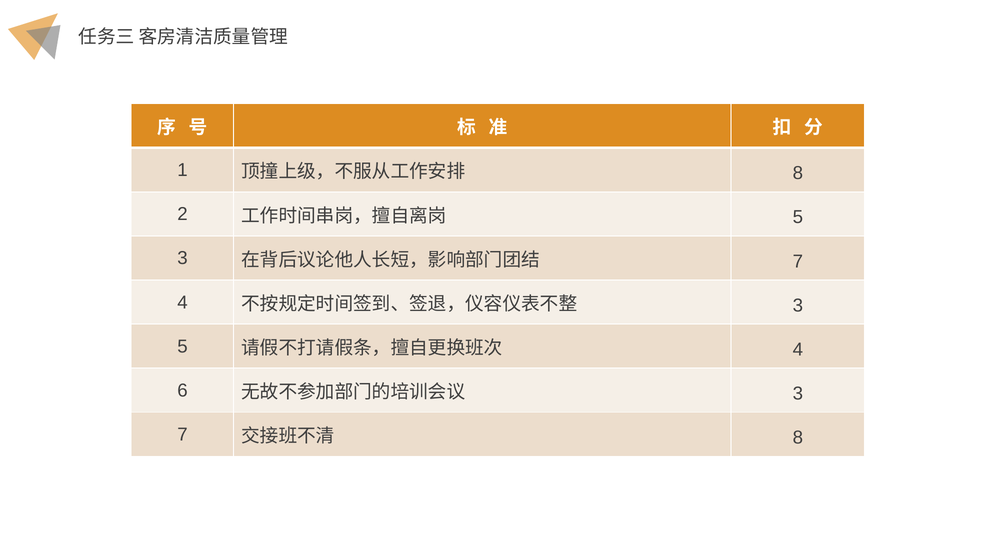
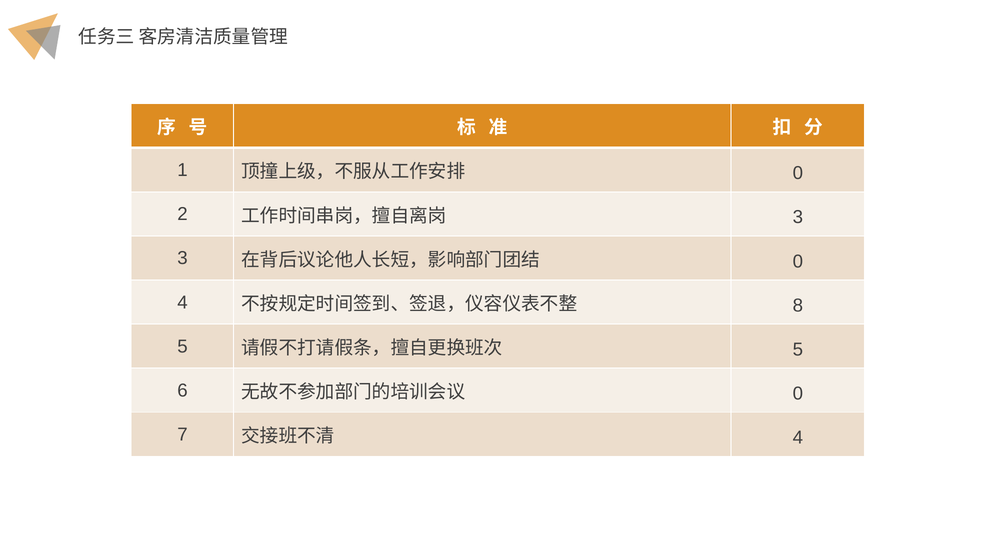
8: 8 -> 0 (798, 173)
5: 5 -> 3 (798, 217)
7: 7 -> 0 (798, 262)
3: 3 -> 8 (798, 306)
4: 4 -> 5 (798, 350)
3: 3 -> 0 (798, 394)
8: 8 -> 4 (798, 438)
